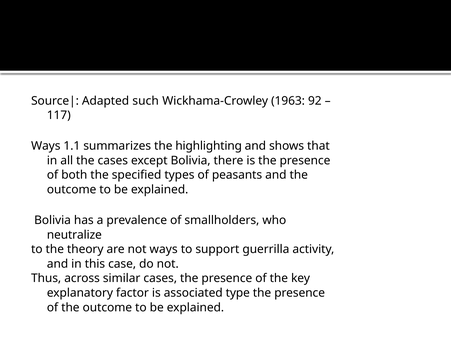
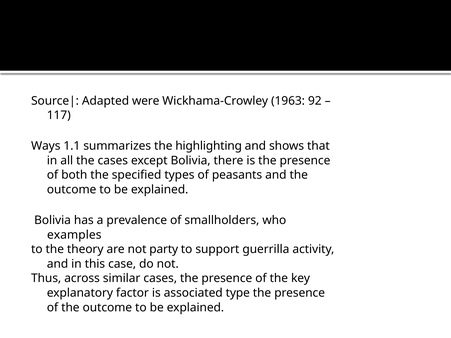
such: such -> were (146, 101)
neutralize: neutralize -> examples (74, 235)
not ways: ways -> party (164, 249)
